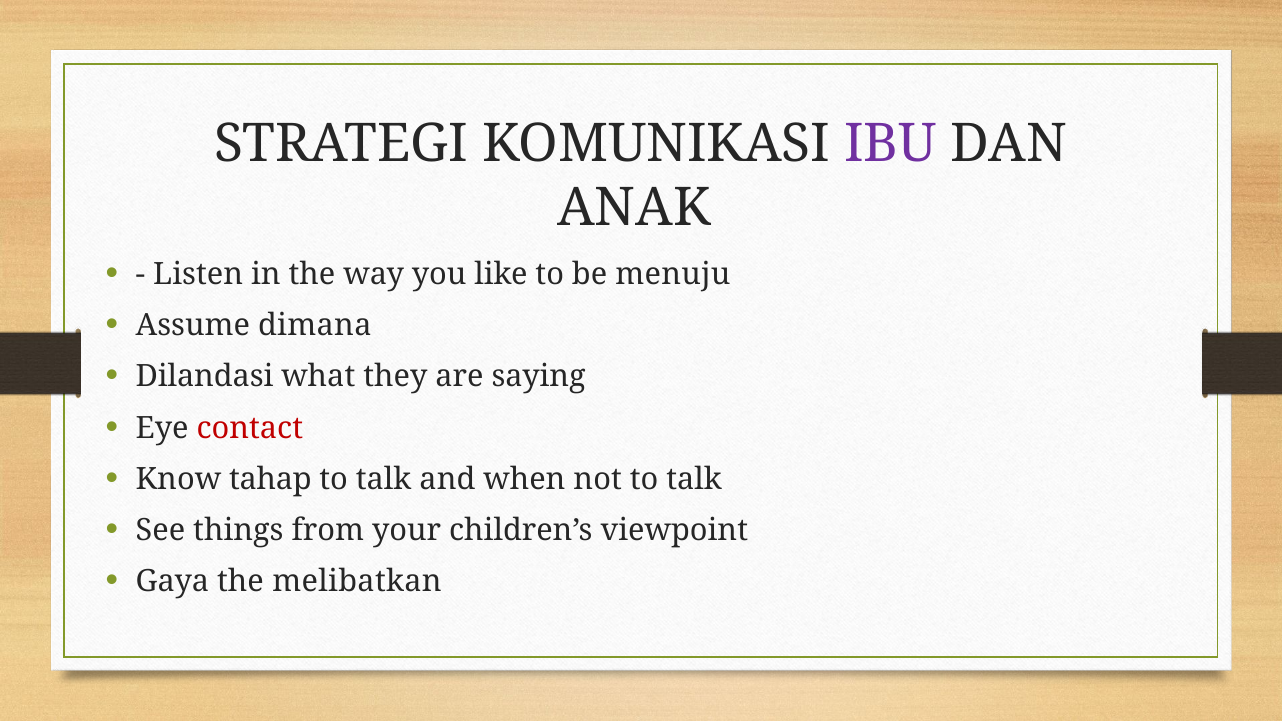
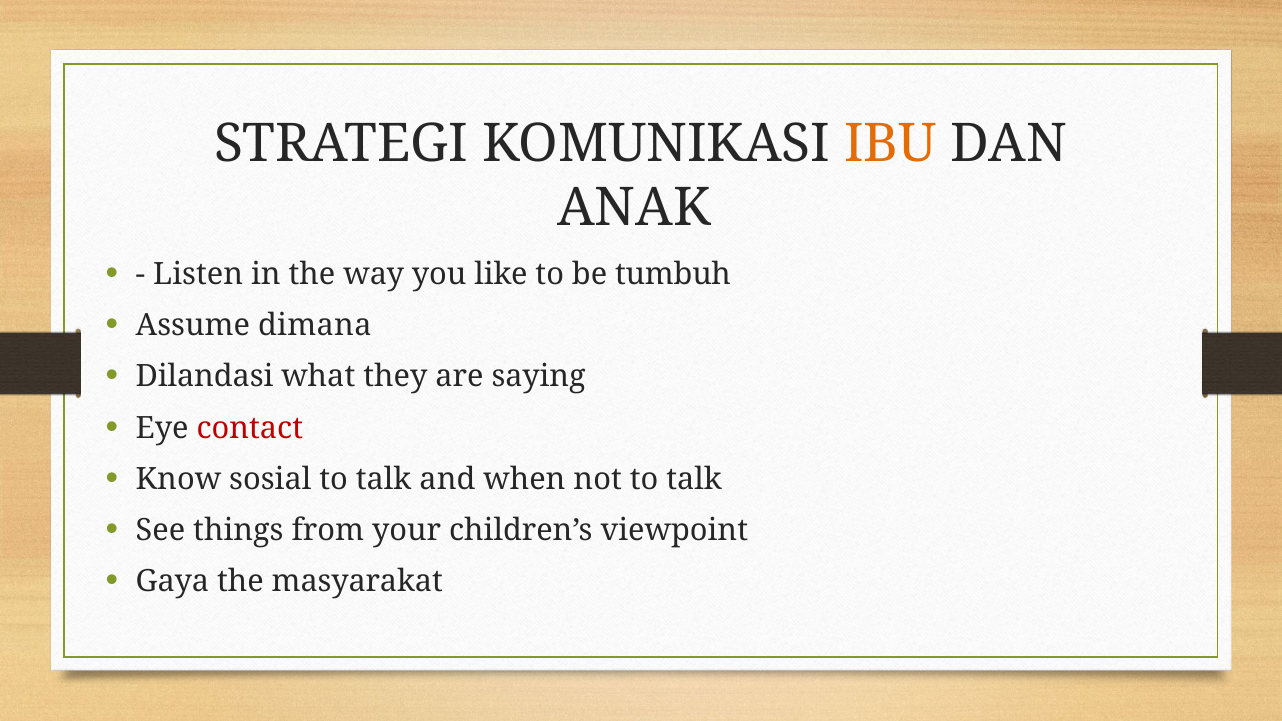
IBU colour: purple -> orange (891, 144)
menuju: menuju -> tumbuh (673, 274)
tahap: tahap -> sosial (270, 479)
melibatkan: melibatkan -> masyarakat (357, 582)
